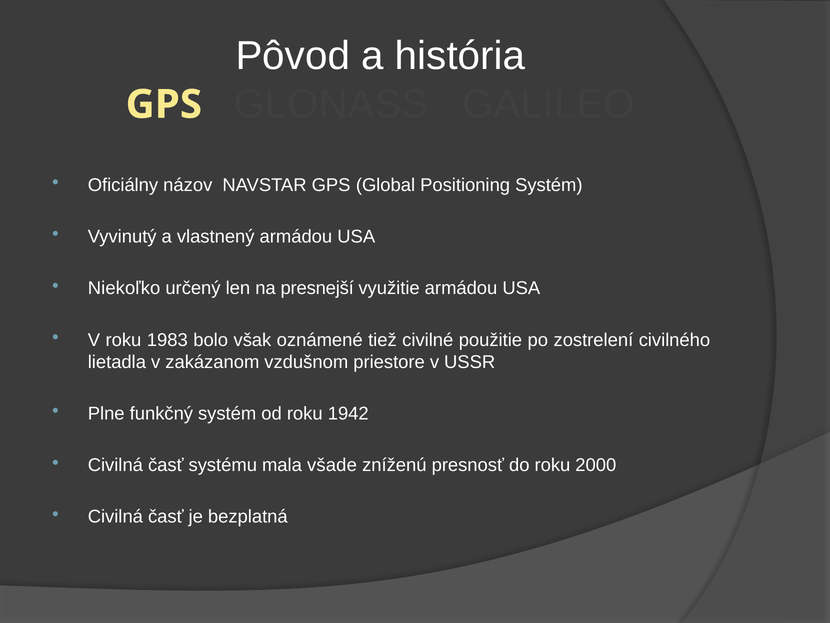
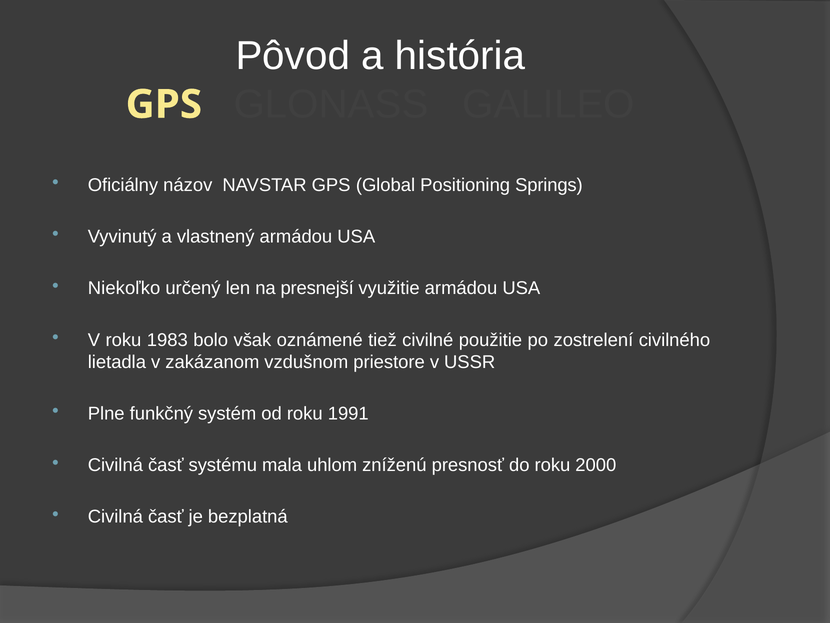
Positioning Systém: Systém -> Springs (549, 185)
1942: 1942 -> 1991 (348, 413)
všade: všade -> uhlom (332, 465)
